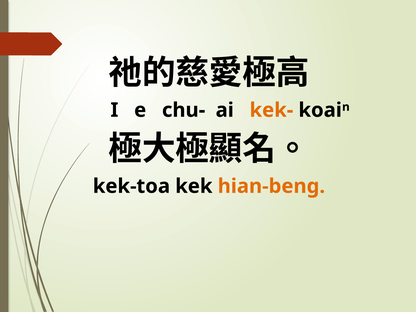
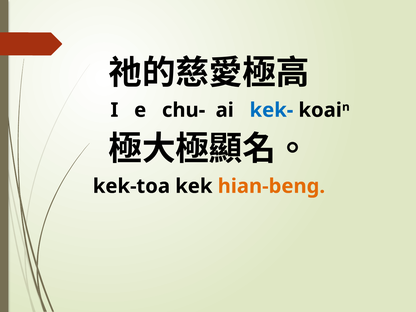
kek- colour: orange -> blue (271, 110)
